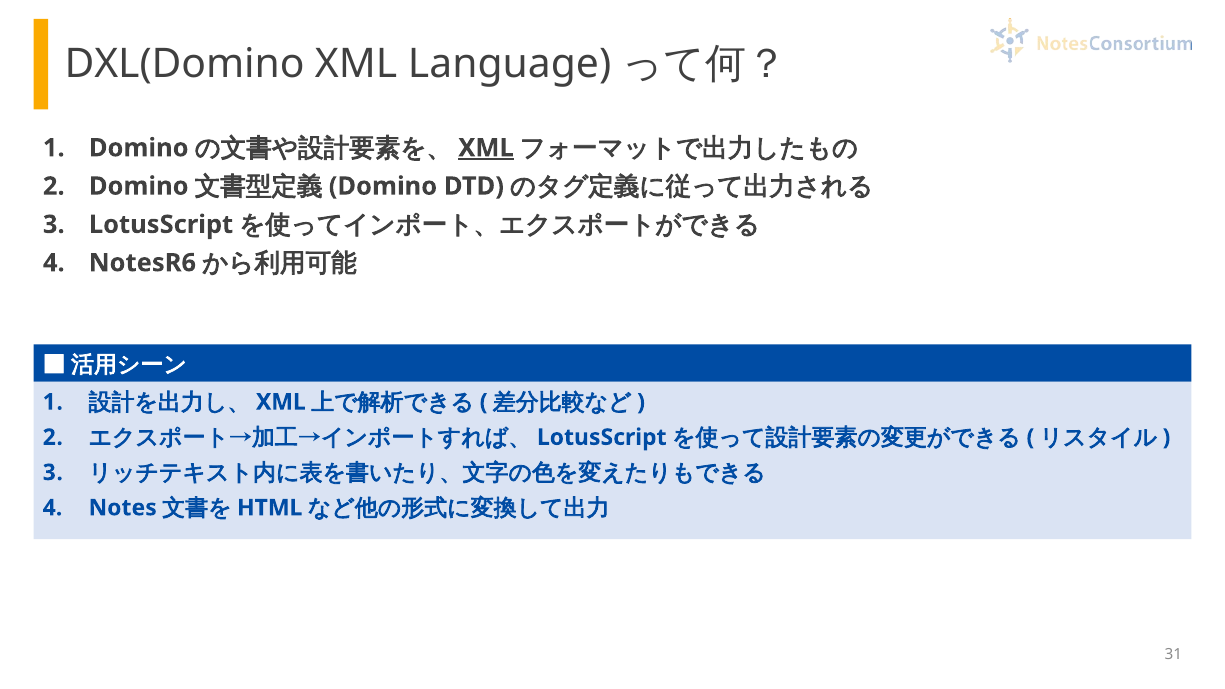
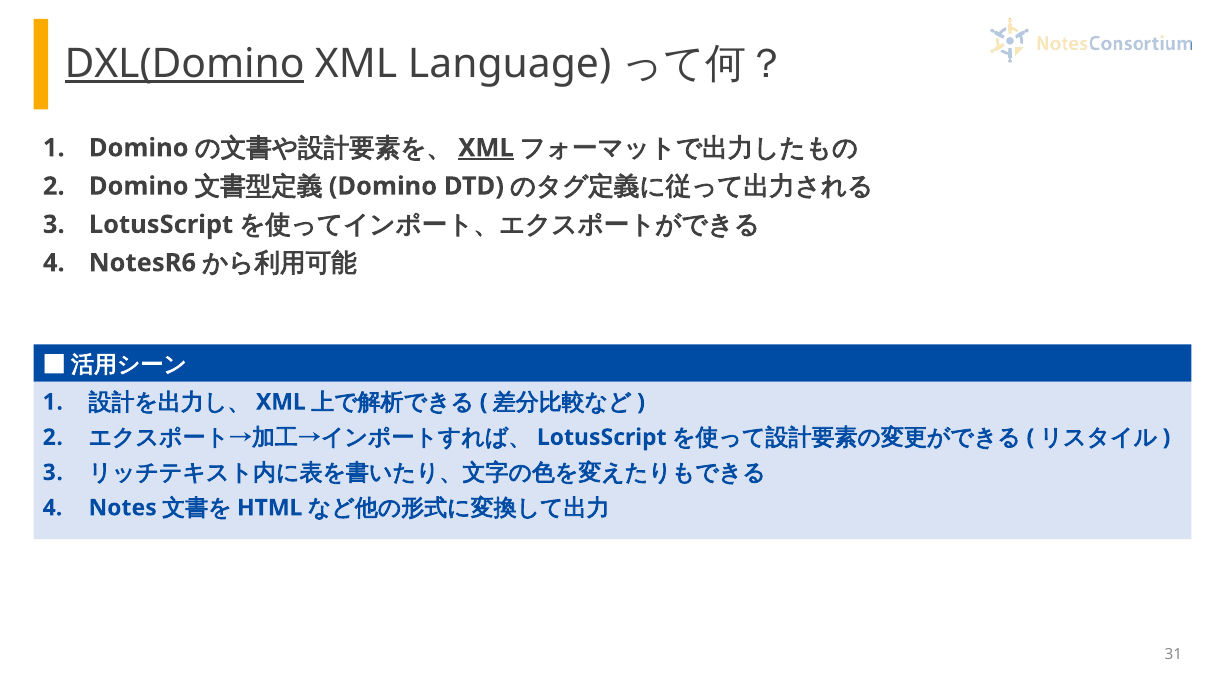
DXL(Domino underline: none -> present (185, 64)
